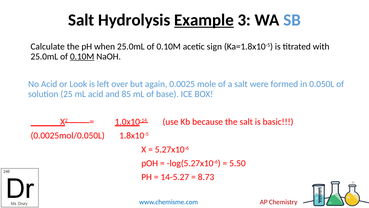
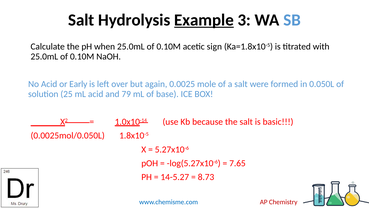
0.10M underline: present -> none (82, 56)
Look: Look -> Early (78, 84)
85: 85 -> 79 (126, 94)
5.50: 5.50 -> 7.65 (237, 163)
